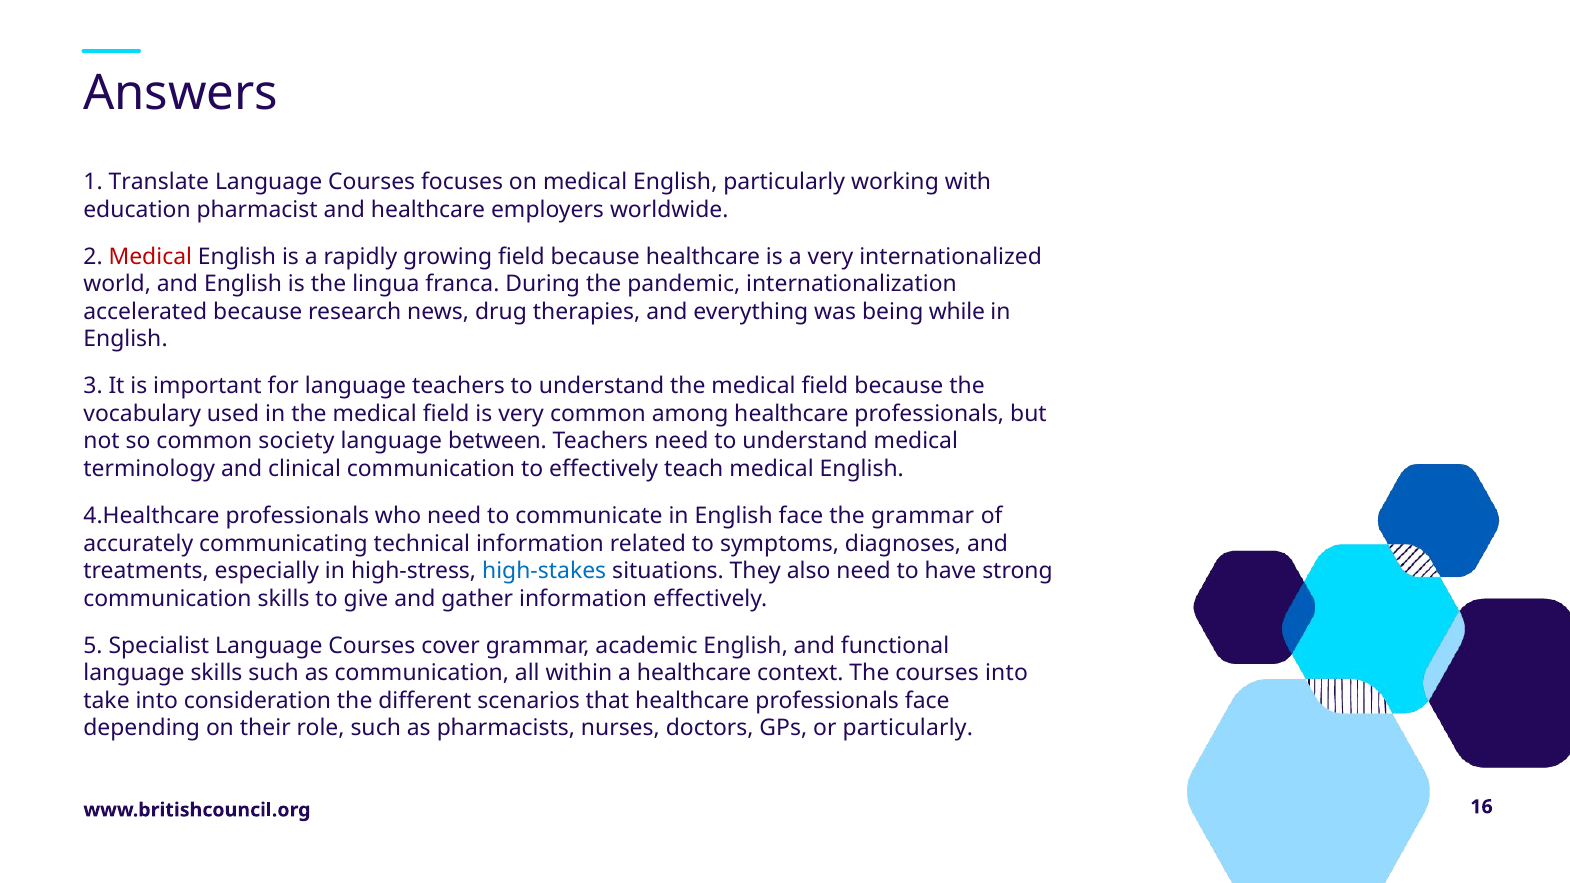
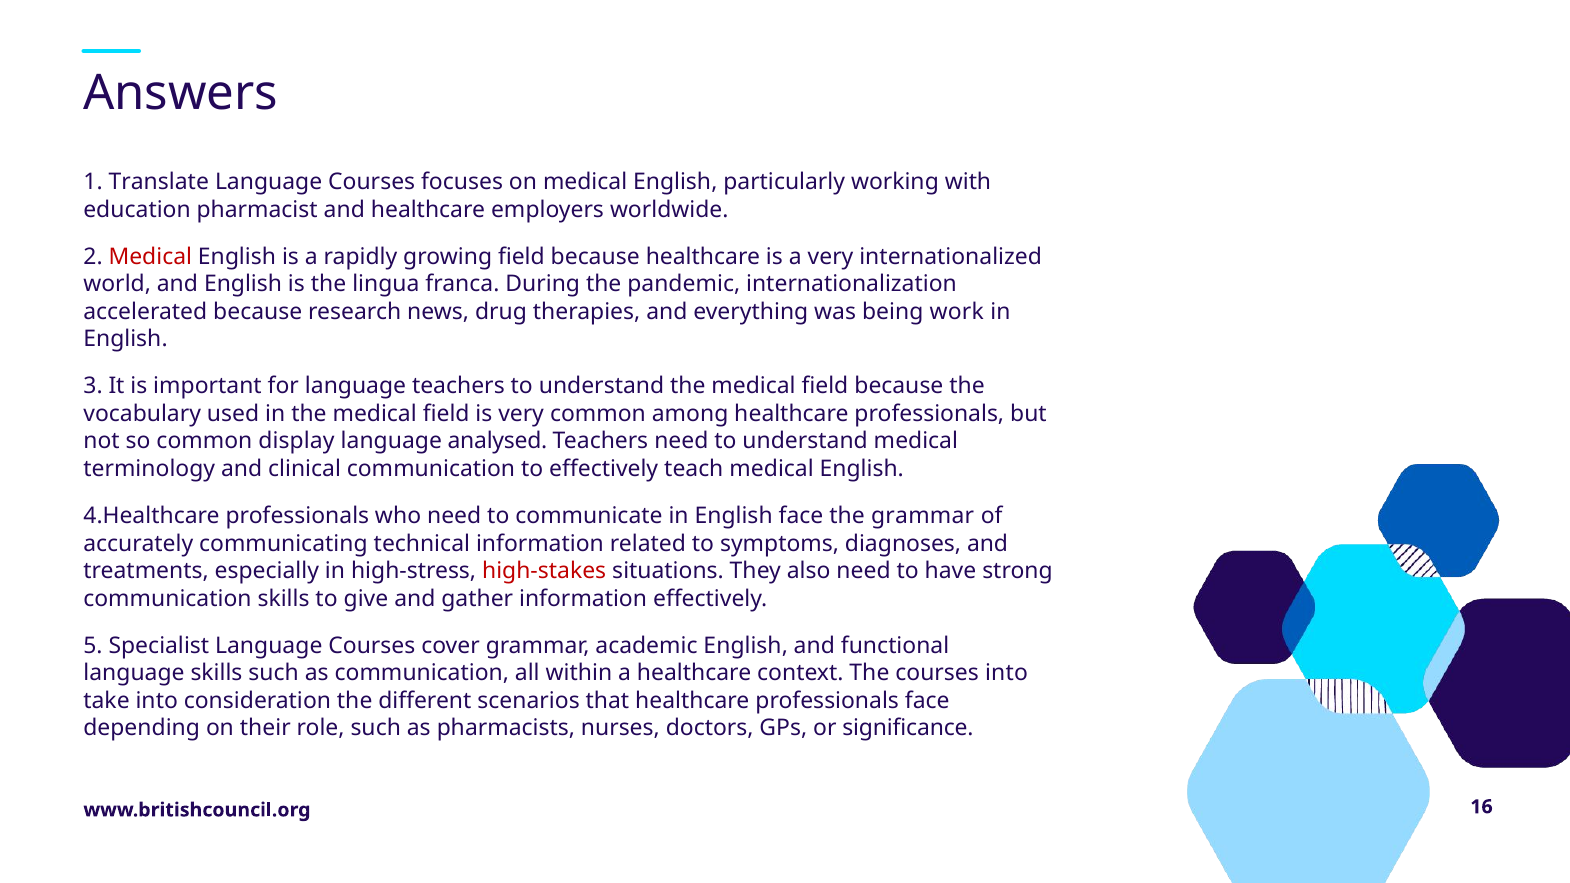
while: while -> work (957, 312)
society: society -> display (296, 441)
between: between -> analysed (497, 441)
high-stakes colour: blue -> red (544, 571)
or particularly: particularly -> significance (908, 728)
